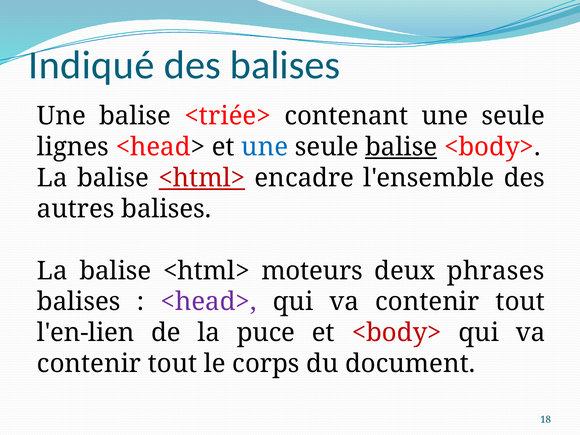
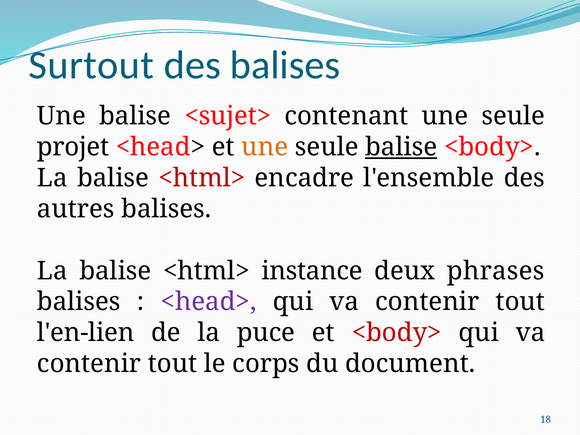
Indiqué: Indiqué -> Surtout (91, 65)
<triée>: <triée> -> <sujet> (228, 116)
lignes: lignes -> projet (73, 147)
une colour: blue -> orange (265, 147)
<html> underline: present -> none (202, 178)
moteurs: moteurs -> instance (312, 271)
